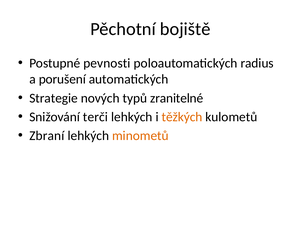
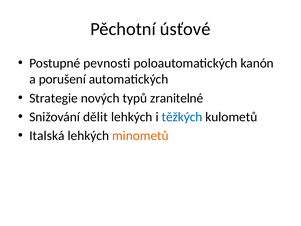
bojiště: bojiště -> úsťové (185, 29)
radius: radius -> kanón (257, 63)
terči: terči -> dělit (95, 117)
těžkých colour: orange -> blue (182, 117)
Zbraní: Zbraní -> Italská (47, 135)
